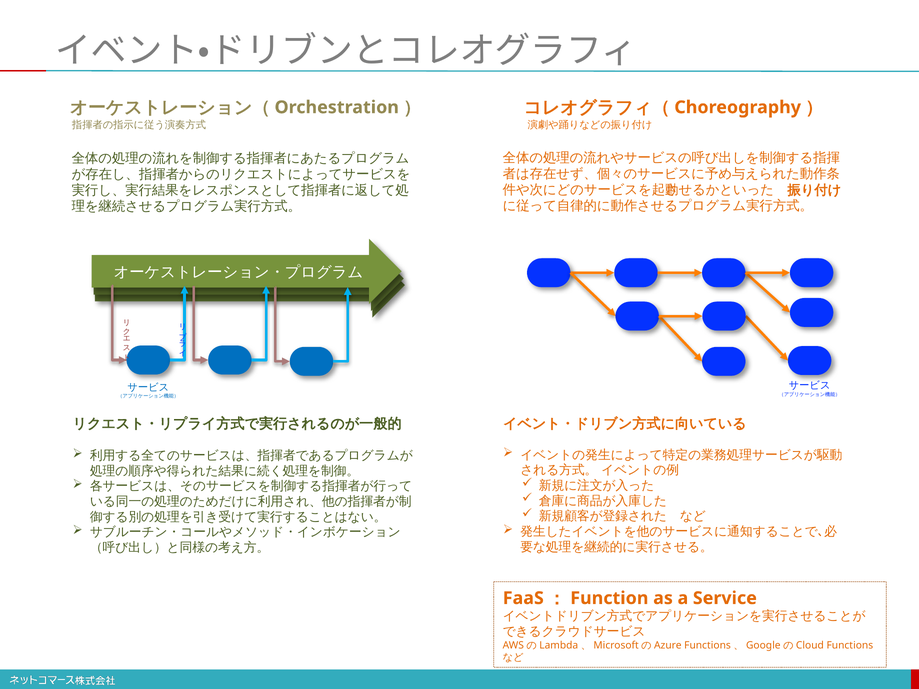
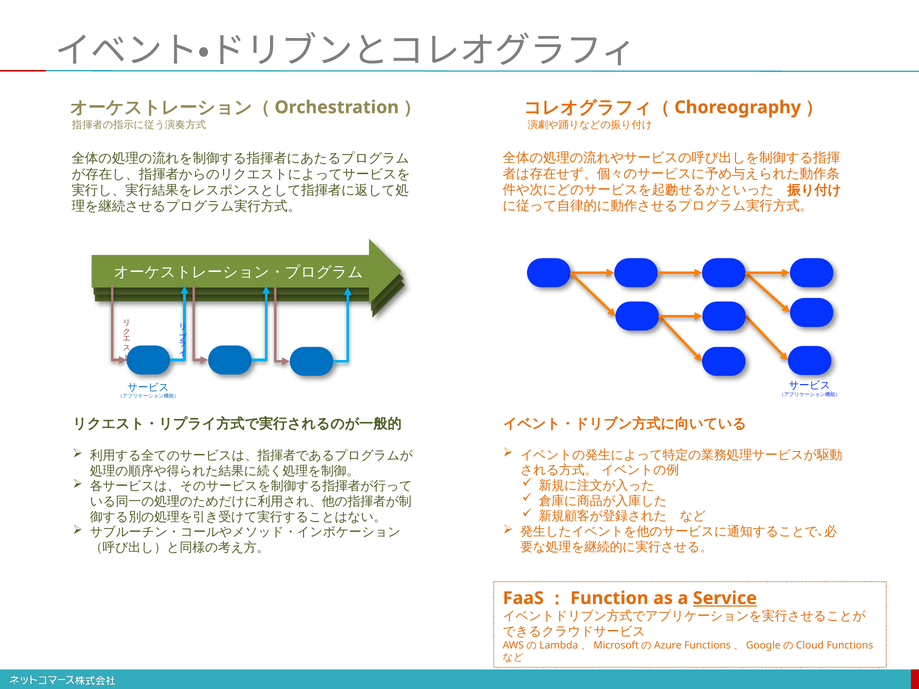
Service underline: none -> present (725, 598)
